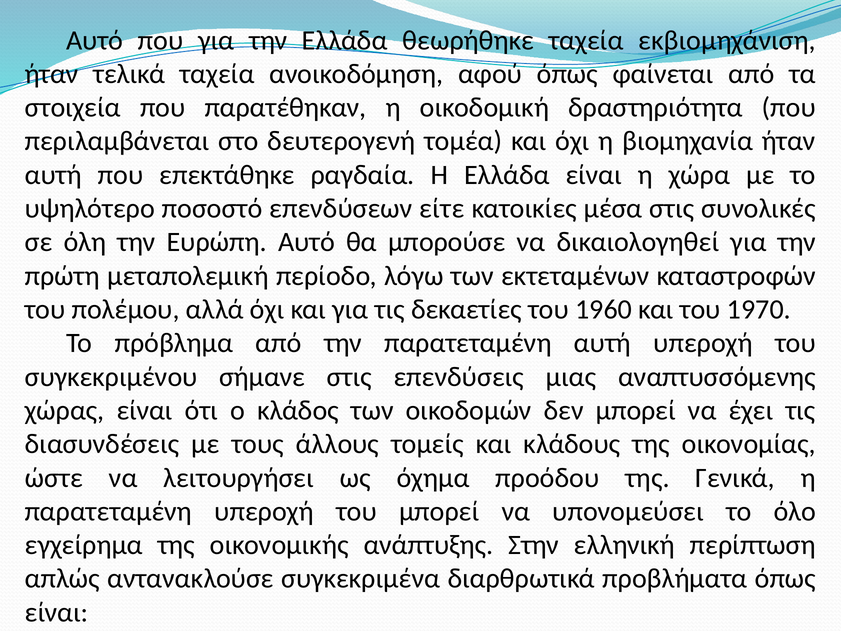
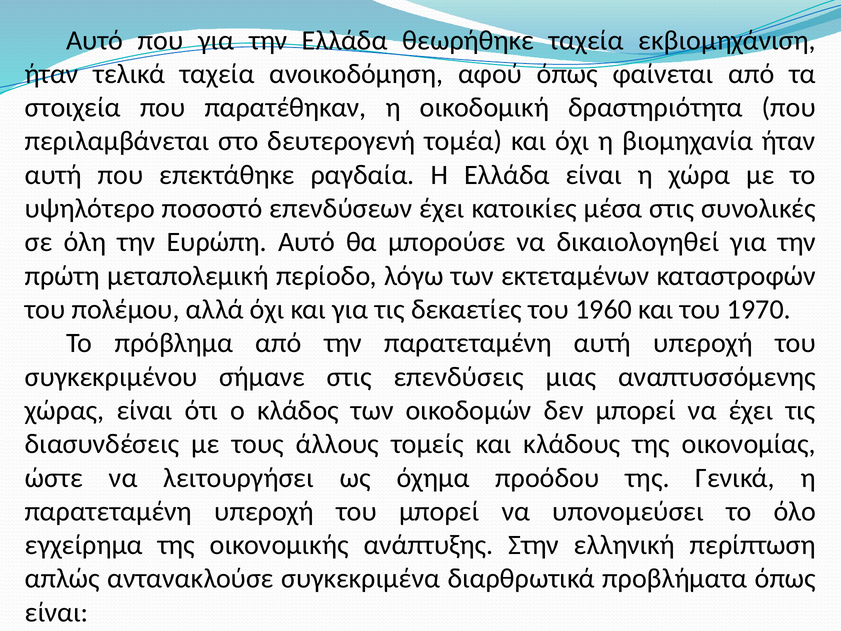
επενδύσεων είτε: είτε -> έχει (442, 208)
